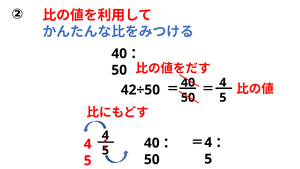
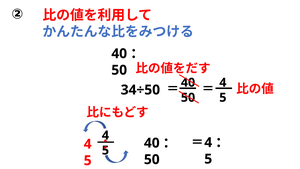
42÷50: 42÷50 -> 34÷50 (140, 90)
